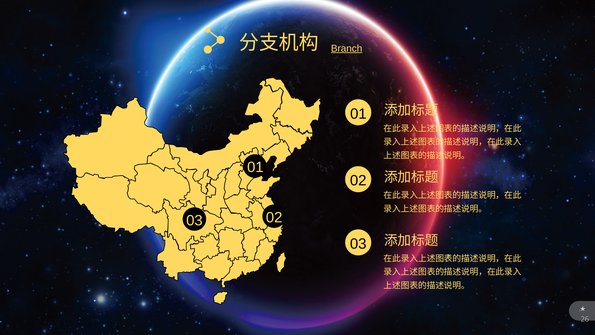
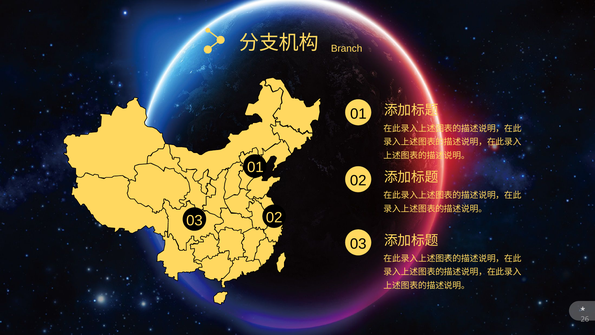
Branch underline: present -> none (347, 48)
